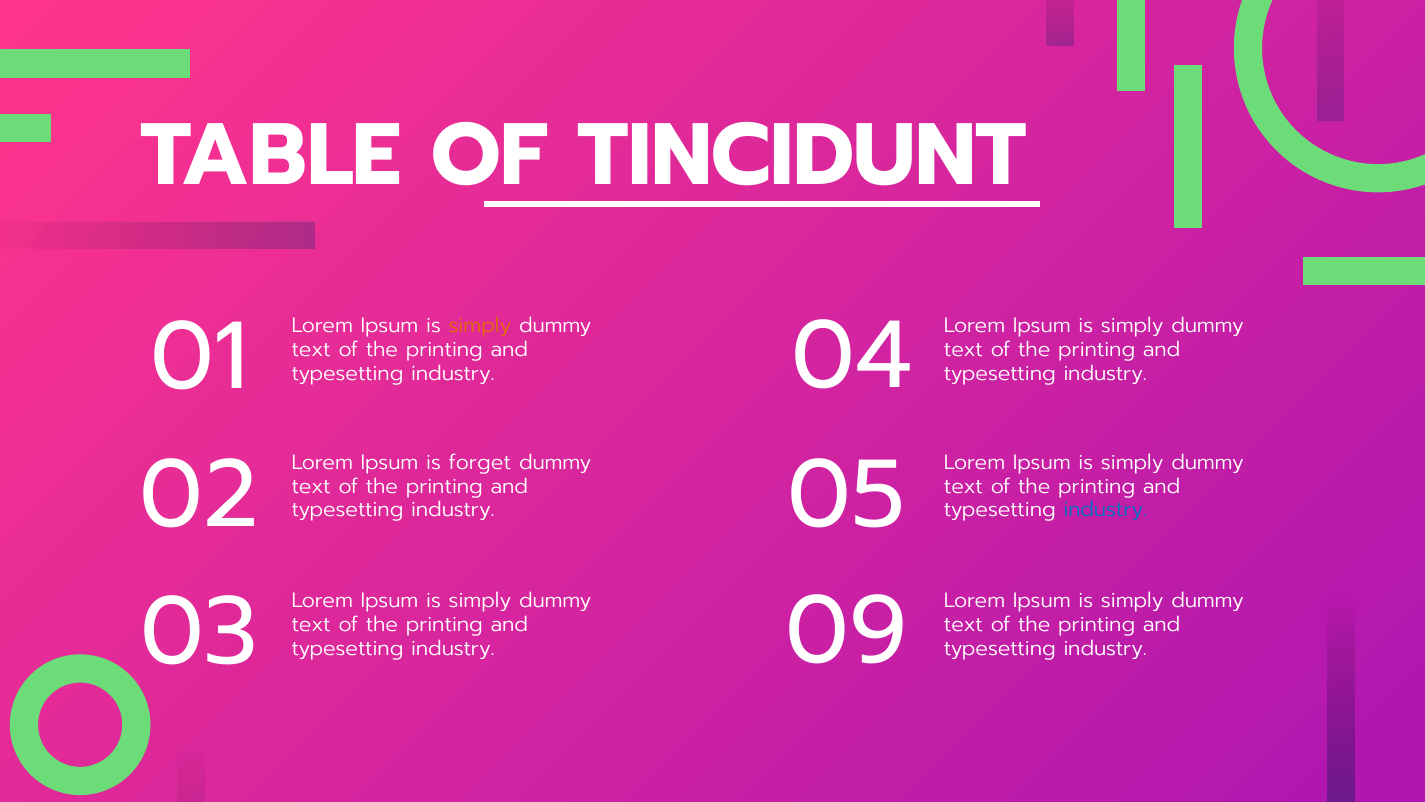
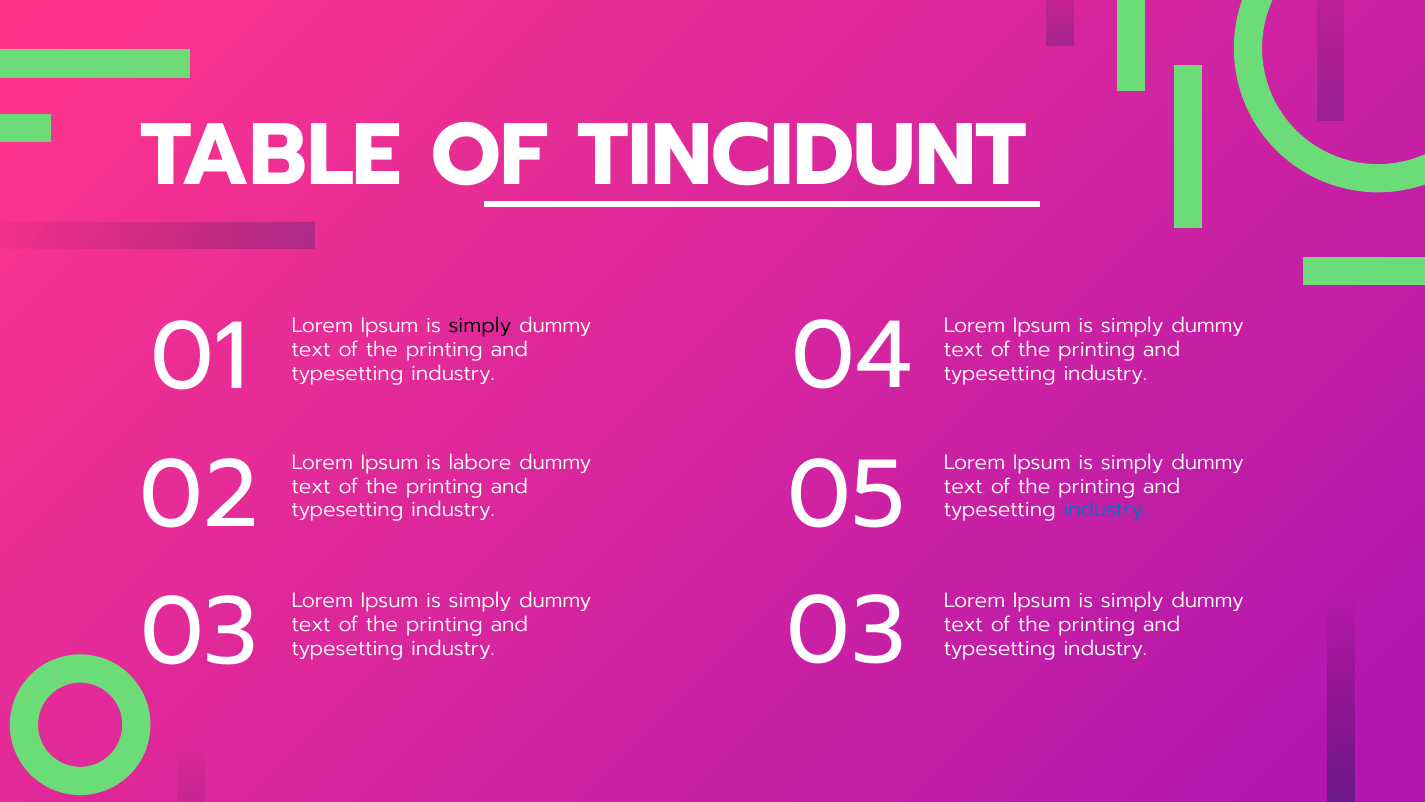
simply colour: orange -> black (480, 326)
forget: forget -> labore (480, 462)
03 09: 09 -> 03 (846, 631)
